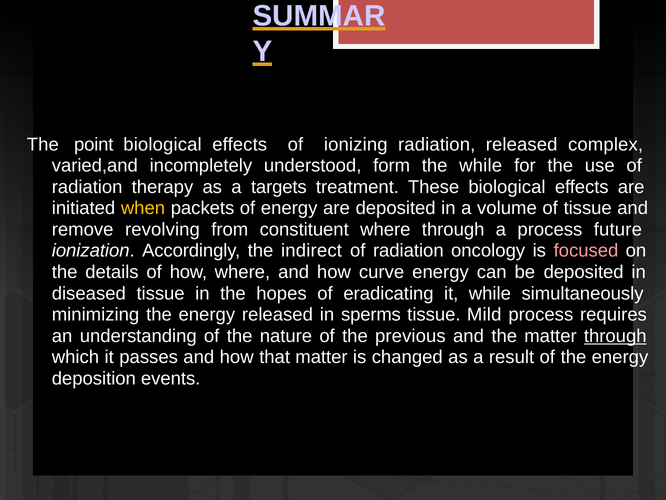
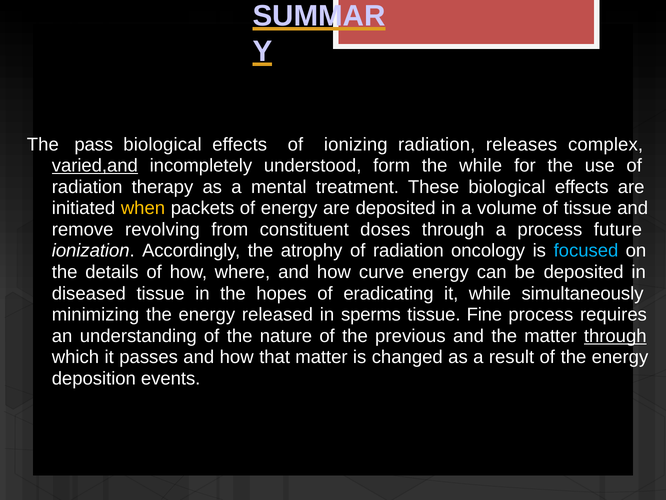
point: point -> pass (94, 144)
radiation released: released -> releases (522, 144)
varied,and underline: none -> present (95, 166)
targets: targets -> mental (279, 187)
constituent where: where -> doses (385, 229)
indirect: indirect -> atrophy (312, 251)
focused colour: pink -> light blue (586, 251)
Mild: Mild -> Fine (484, 314)
